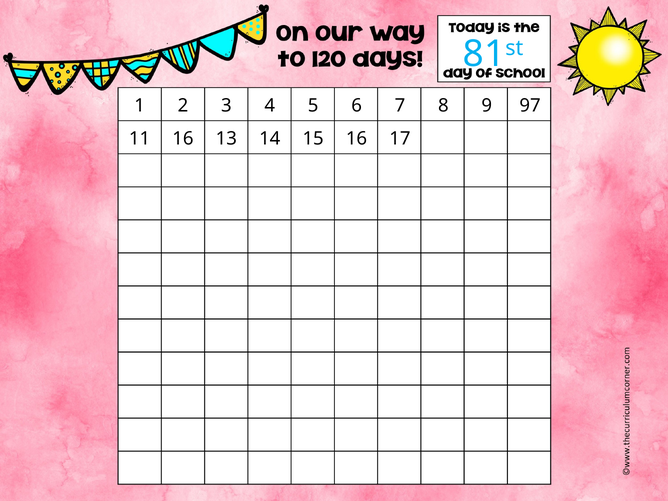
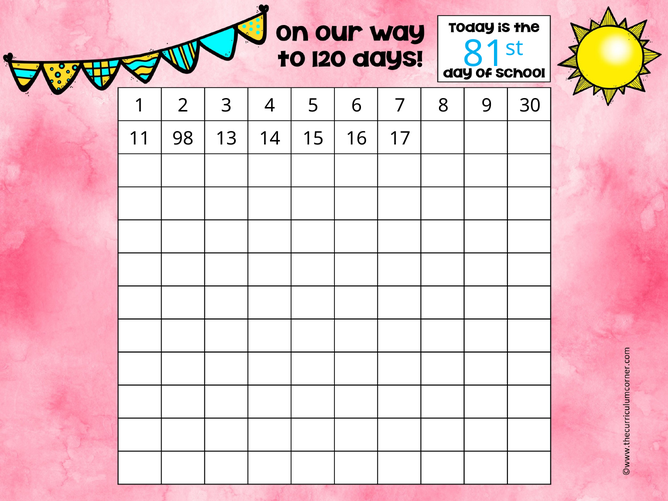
97: 97 -> 30 (530, 106)
11 16: 16 -> 98 (183, 139)
